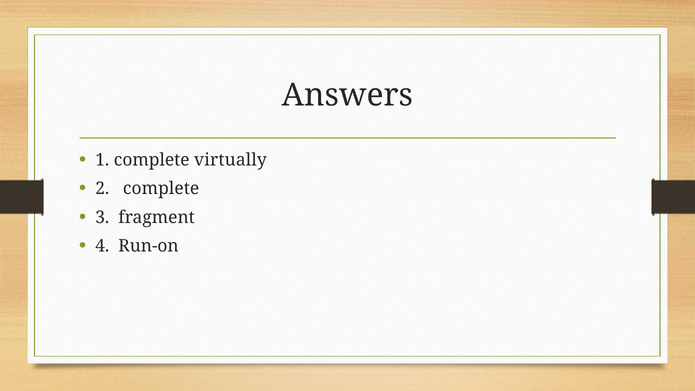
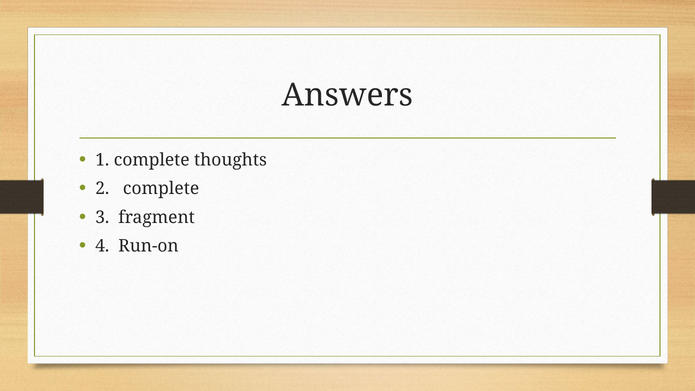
virtually: virtually -> thoughts (231, 160)
